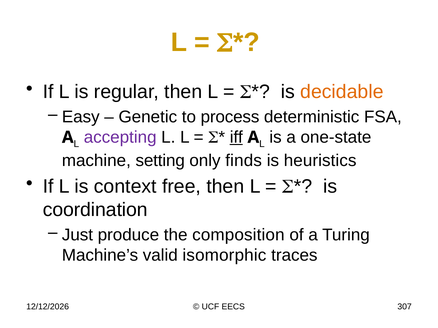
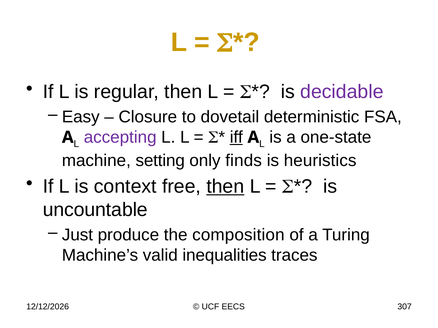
decidable colour: orange -> purple (342, 92)
Genetic: Genetic -> Closure (148, 117)
process: process -> dovetail (230, 117)
then underline: none -> present (225, 187)
coordination: coordination -> uncountable (95, 210)
isomorphic: isomorphic -> inequalities (225, 256)
